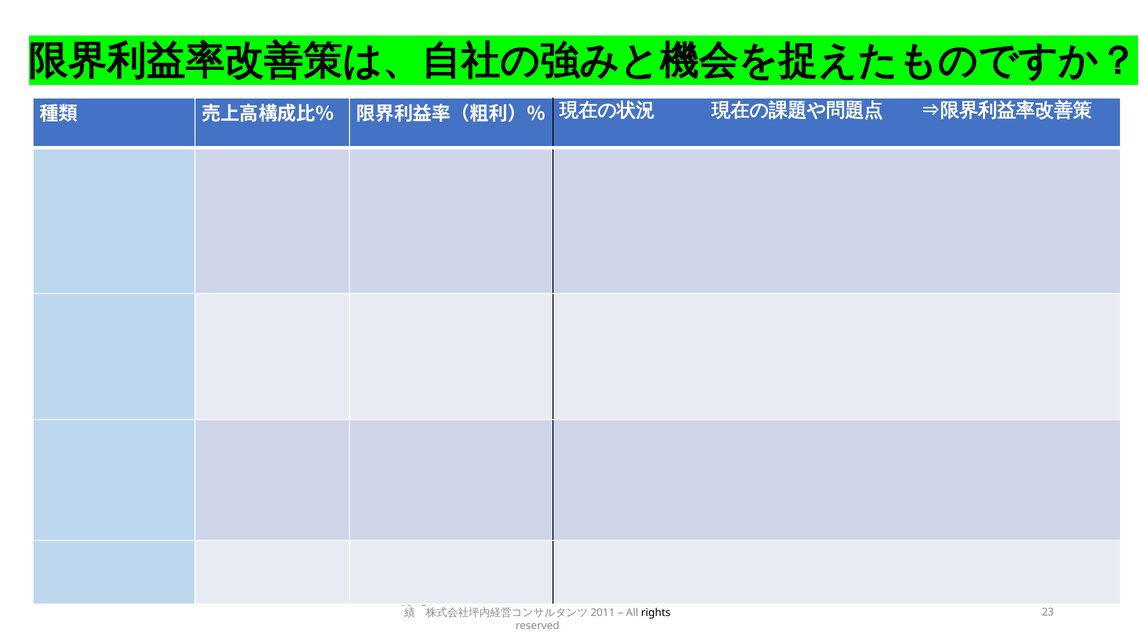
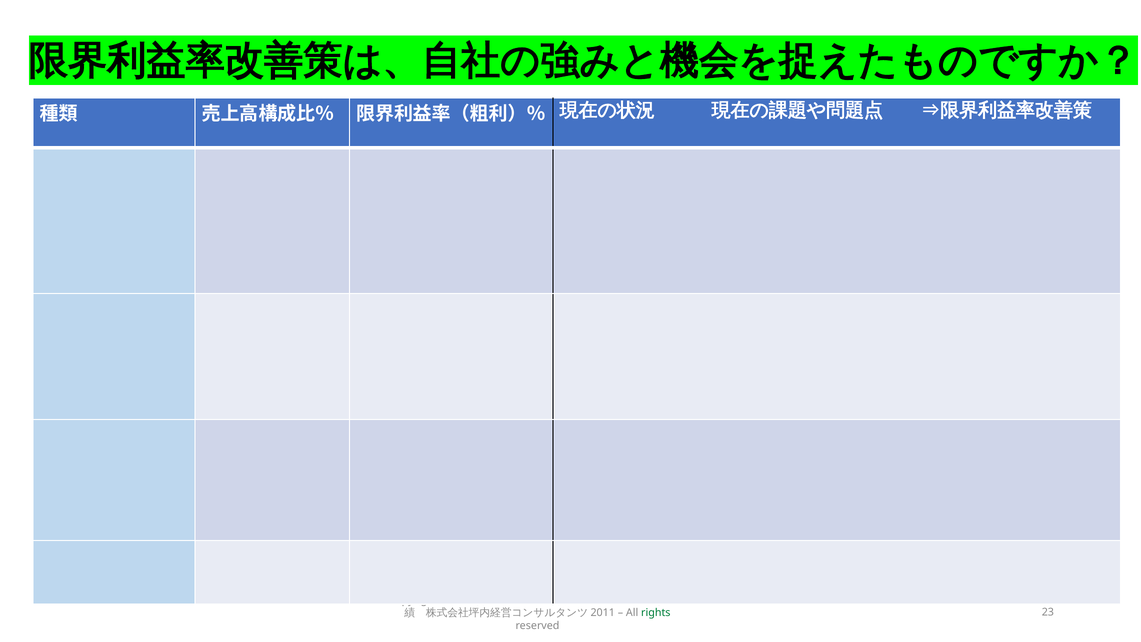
rights colour: black -> green (656, 613)
